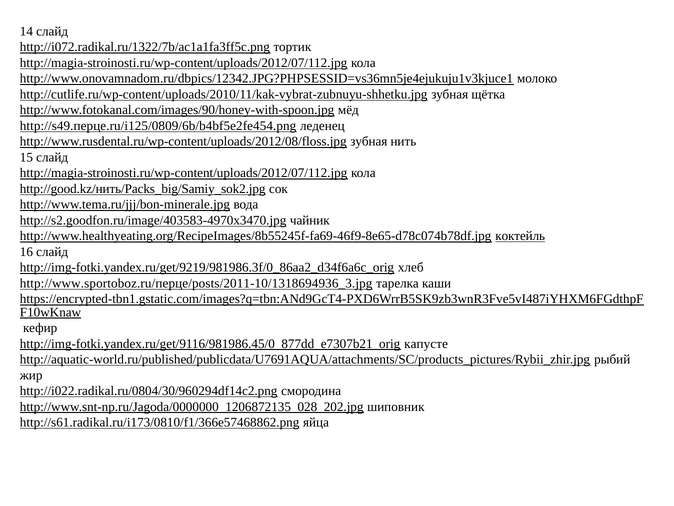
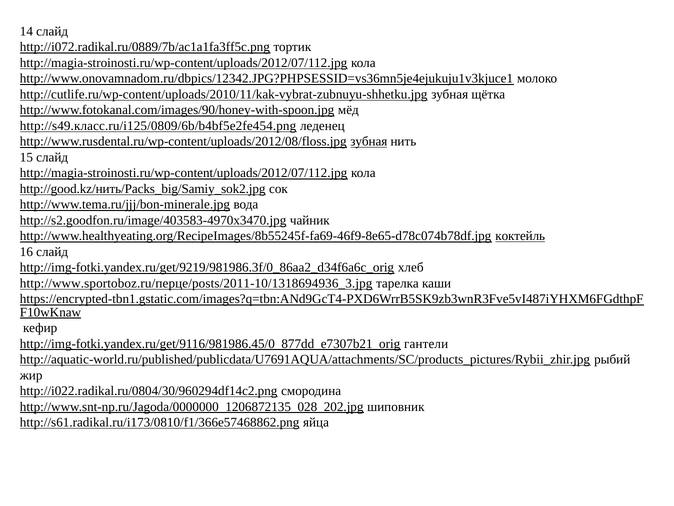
http://i072.radikal.ru/1322/7b/ac1a1fa3ff5c.png: http://i072.radikal.ru/1322/7b/ac1a1fa3ff5c.png -> http://i072.radikal.ru/0889/7b/ac1a1fa3ff5c.png (145, 47)
http://s49.перце.ru/i125/0809/6b/b4bf5e2fe454.png: http://s49.перце.ru/i125/0809/6b/b4bf5e2fe454.png -> http://s49.класс.ru/i125/0809/6b/b4bf5e2fe454.png (158, 126)
зубная underline: none -> present (369, 141)
капусте: капусте -> гантели (426, 343)
